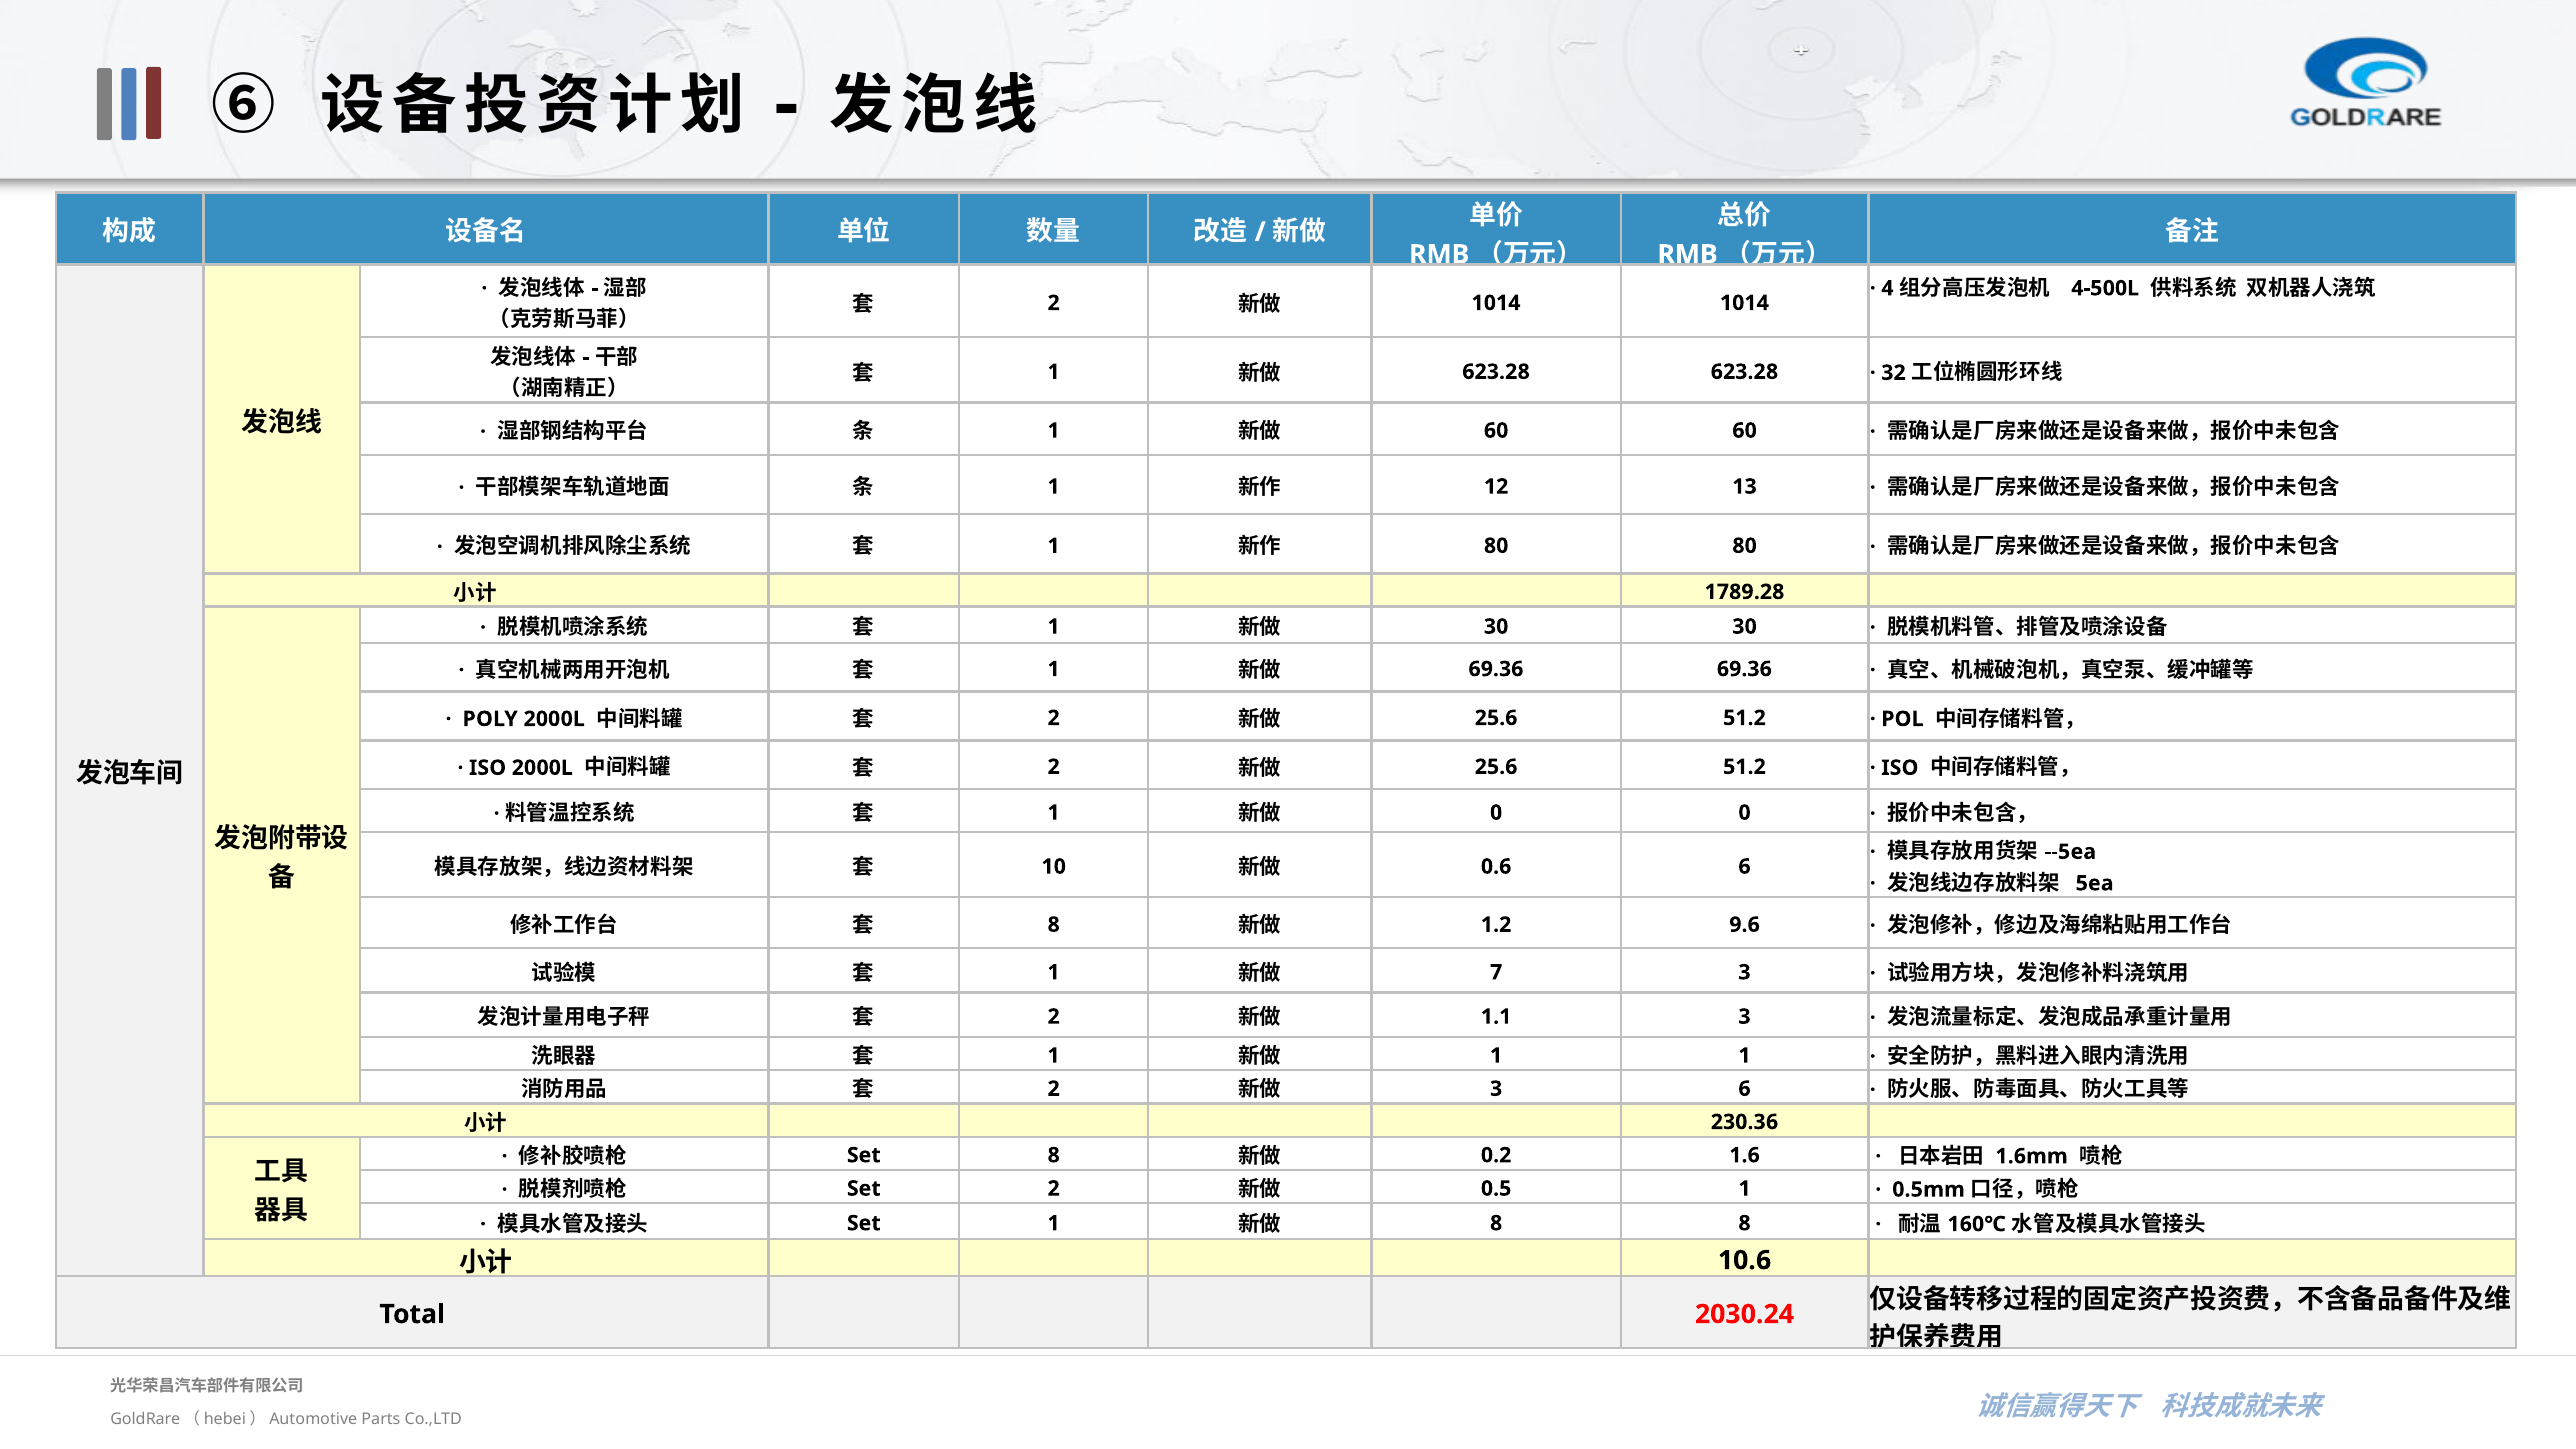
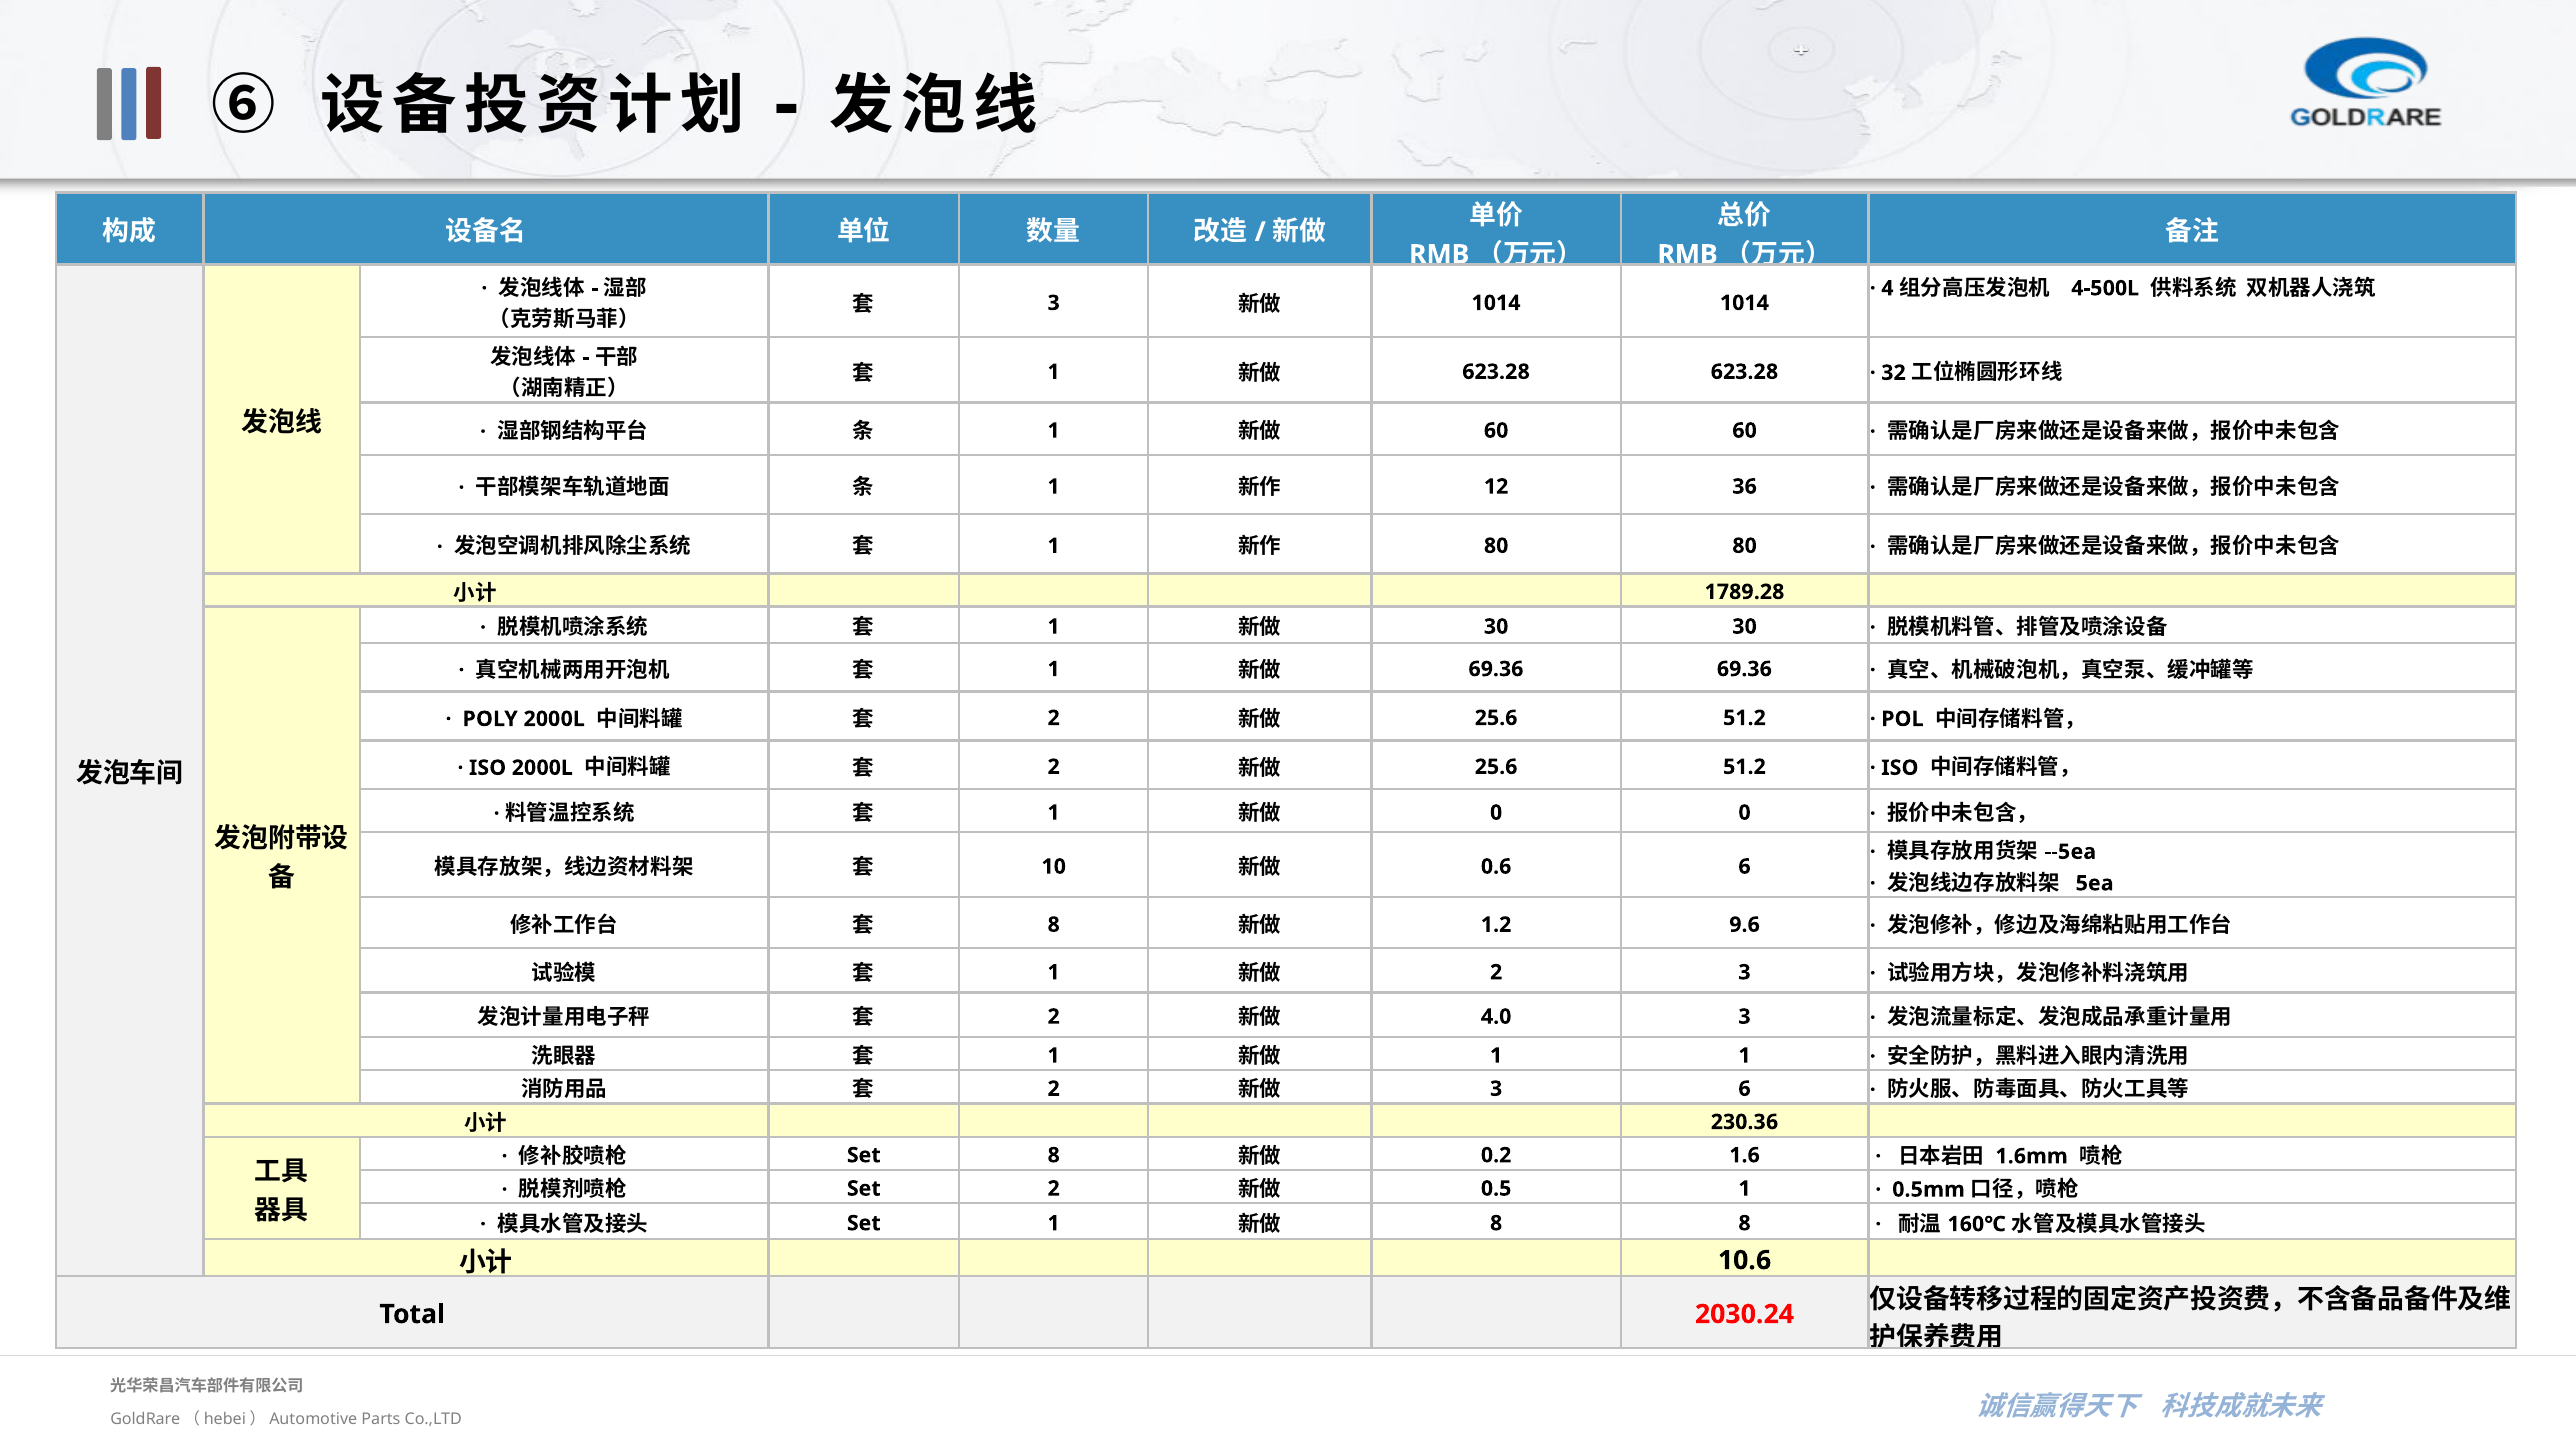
2: 2 -> 3 (1054, 303)
13: 13 -> 36 (1745, 487)
7: 7 -> 2 (1496, 972)
1.1: 1.1 -> 4.0 (1496, 1017)
